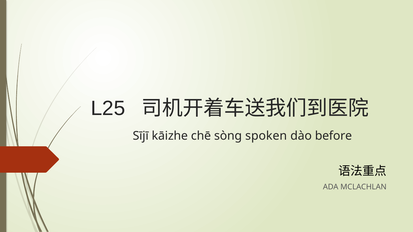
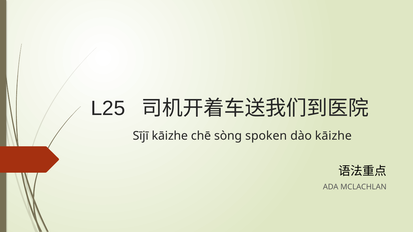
dào before: before -> kāizhe (333, 136)
